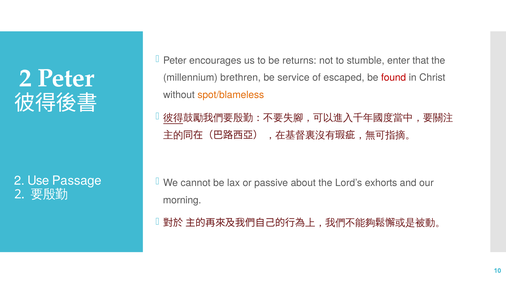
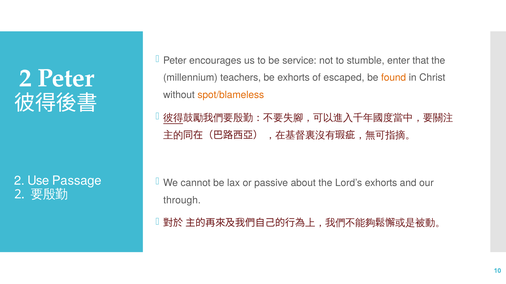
returns: returns -> service (299, 61)
brethren: brethren -> teachers (241, 78)
be service: service -> exhorts (294, 78)
found colour: red -> orange (394, 78)
morning: morning -> through (182, 201)
